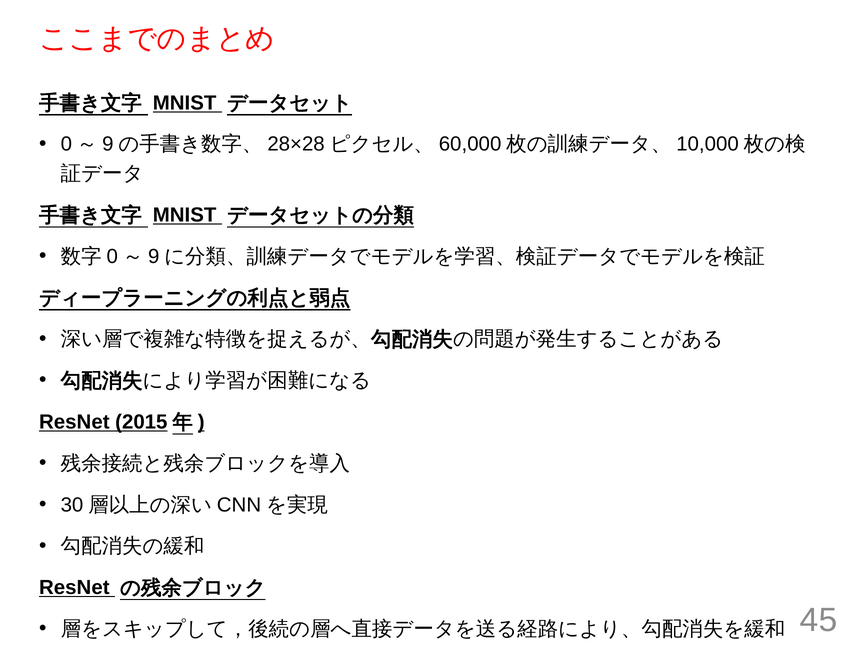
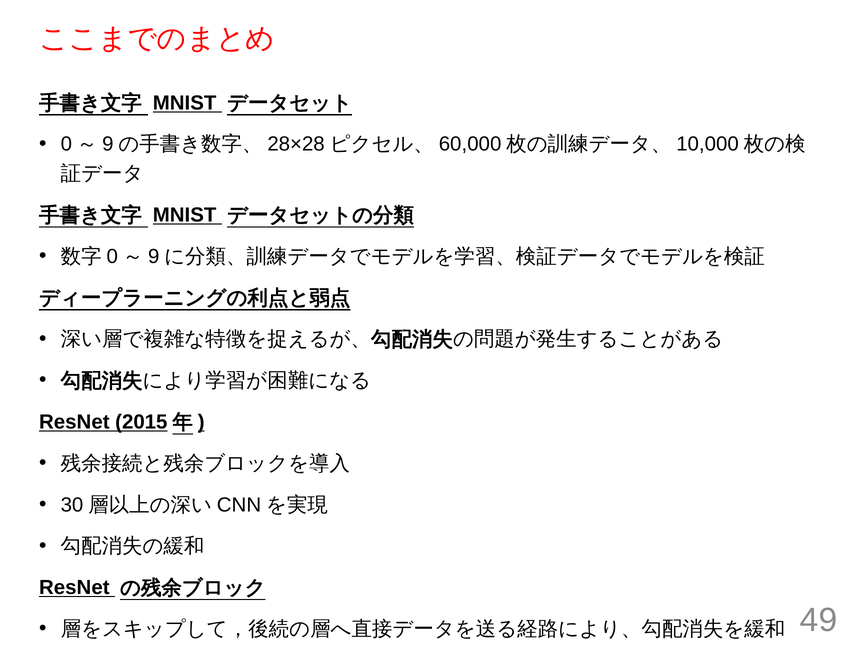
45: 45 -> 49 (819, 621)
